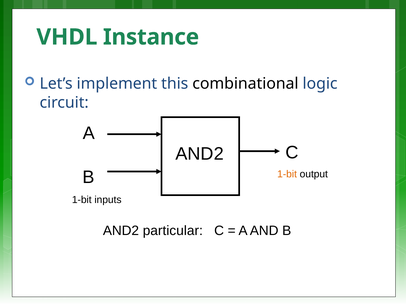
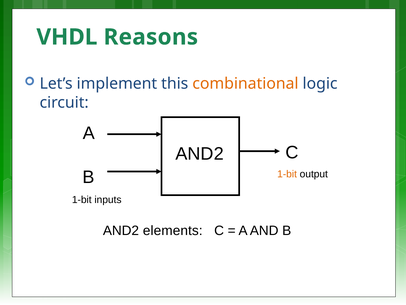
Instance: Instance -> Reasons (151, 37)
combinational colour: black -> orange (245, 84)
particular: particular -> elements (173, 230)
